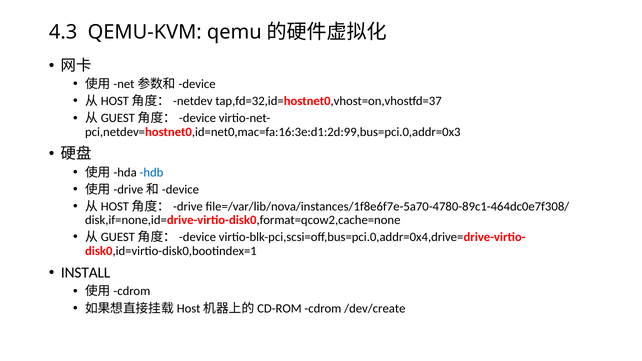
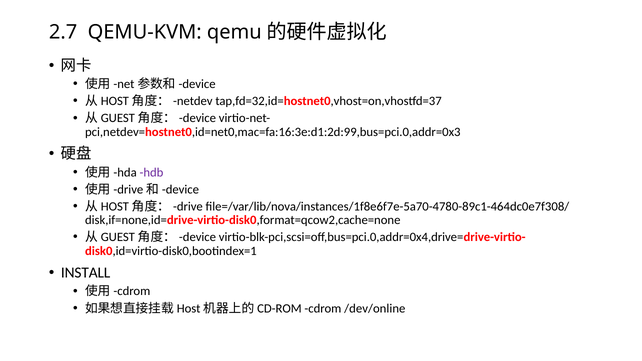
4.3: 4.3 -> 2.7 (63, 32)
hdb colour: blue -> purple (151, 172)
/dev/create: /dev/create -> /dev/online (375, 308)
